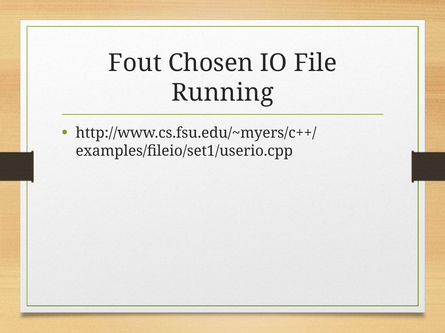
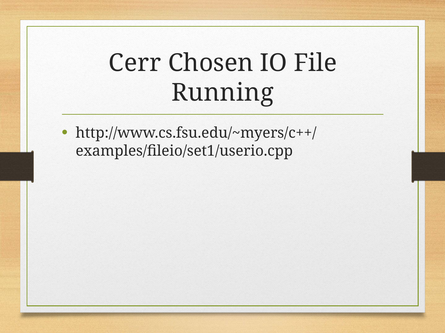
Fout: Fout -> Cerr (135, 63)
